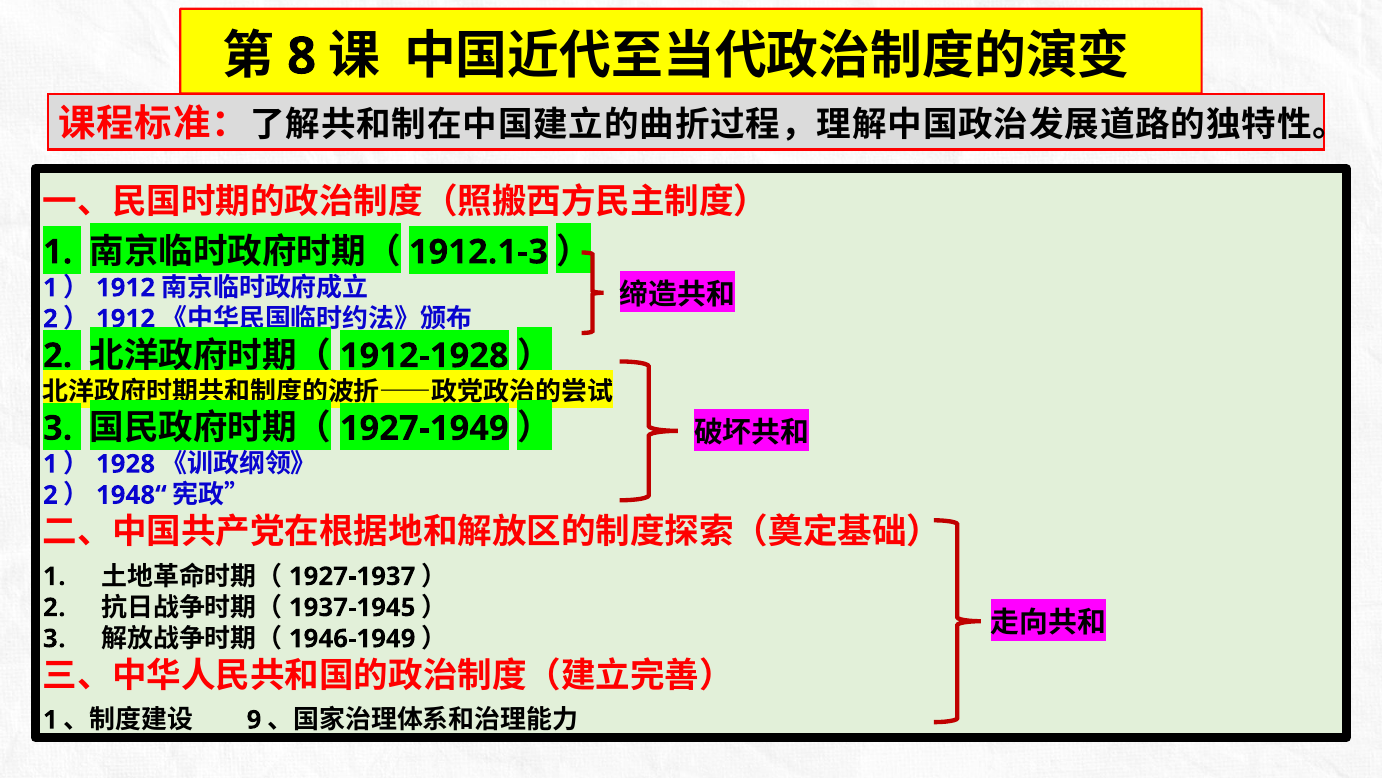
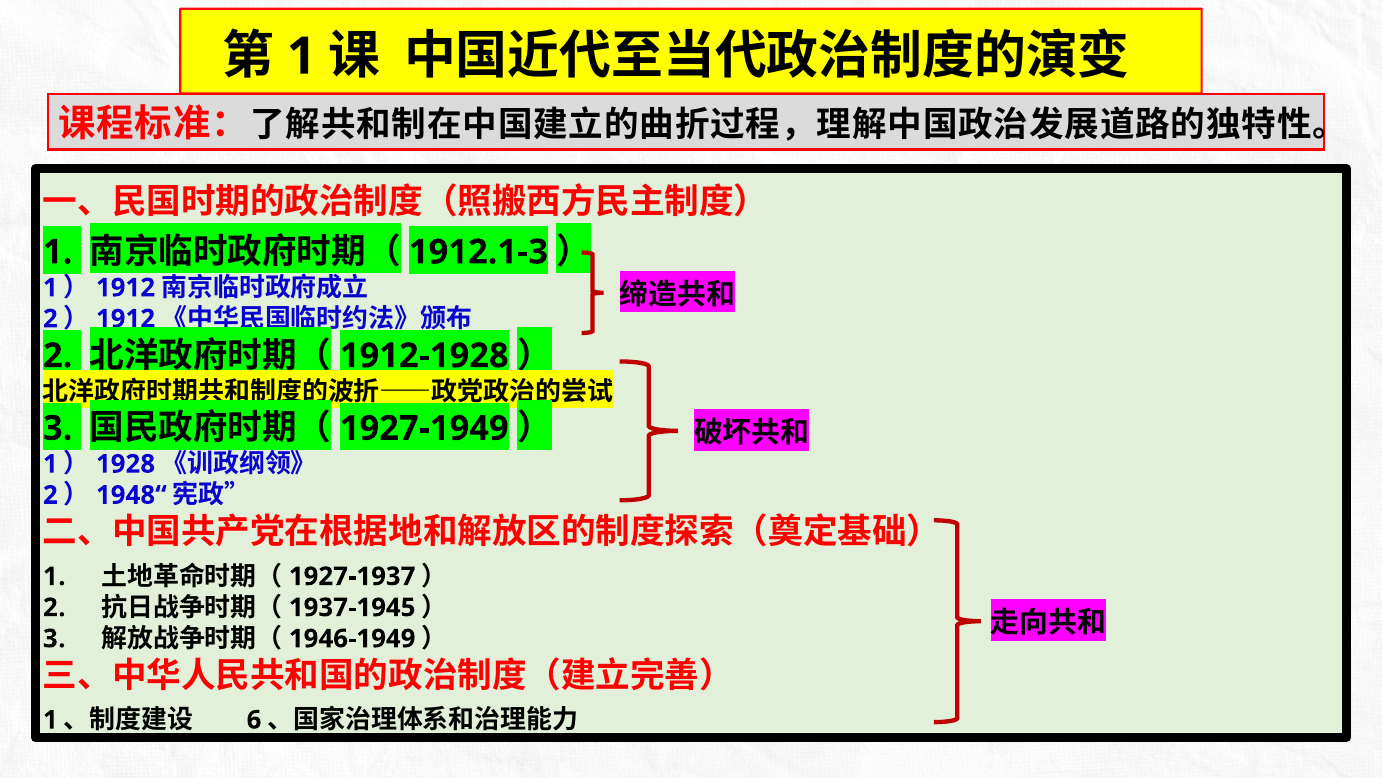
8: 8 -> 1 (302, 56)
9: 9 -> 6 (254, 719)
